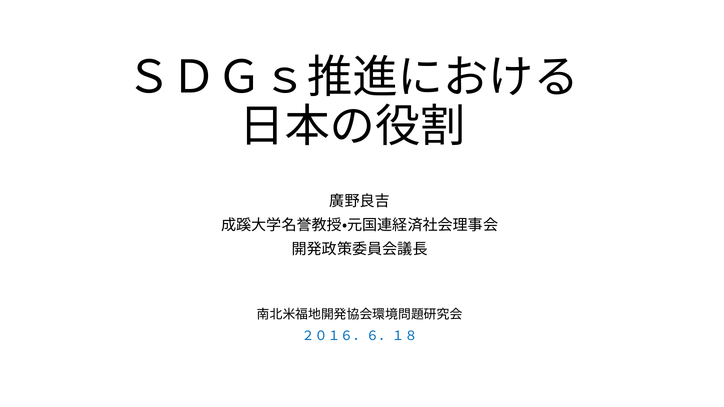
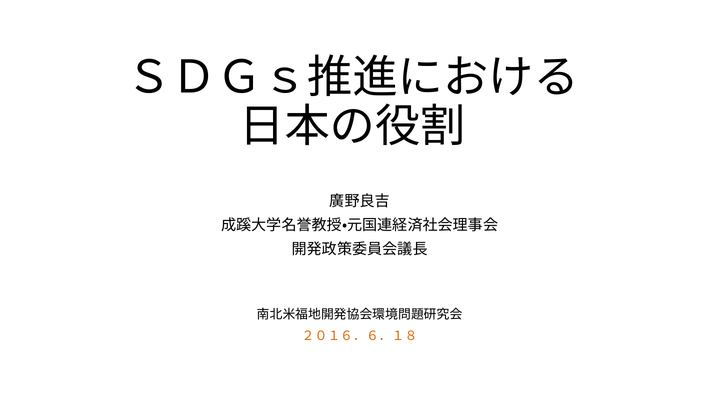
２０１６．６．１８ colour: blue -> orange (360, 336)
